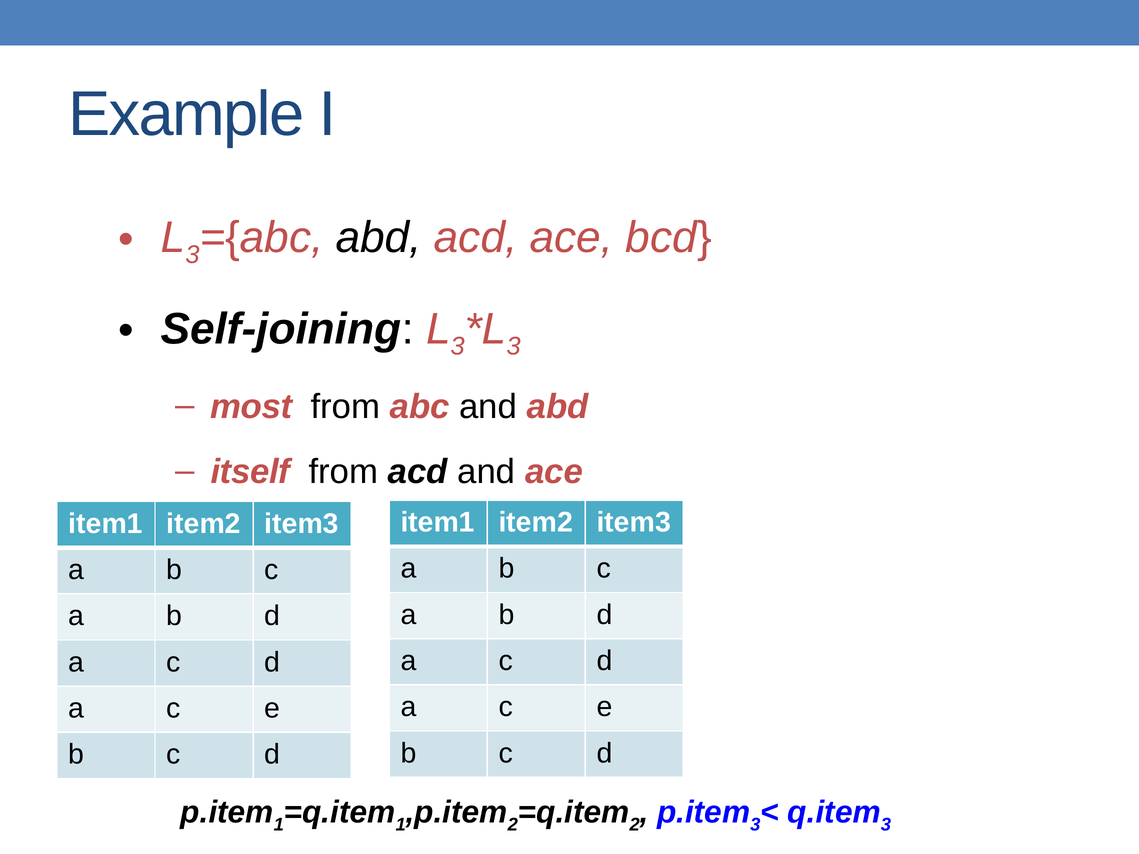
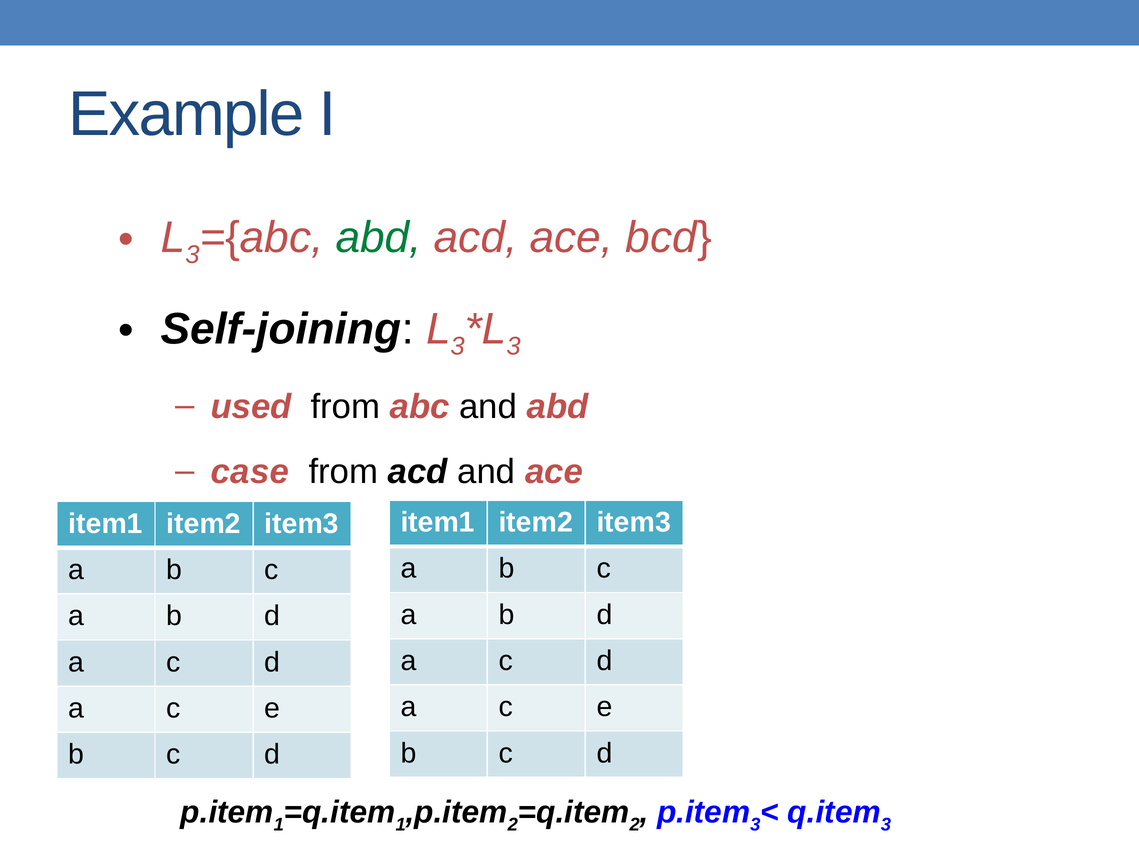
abd colour: black -> green (379, 238)
most: most -> used (251, 407)
itself: itself -> case (250, 472)
